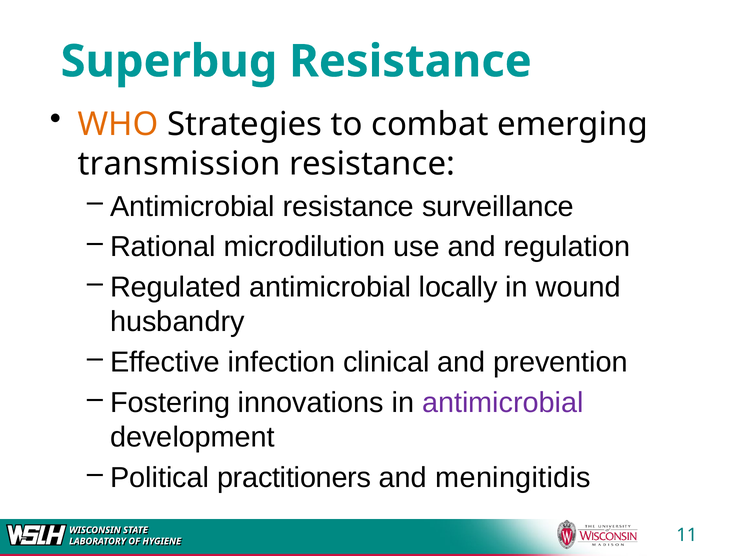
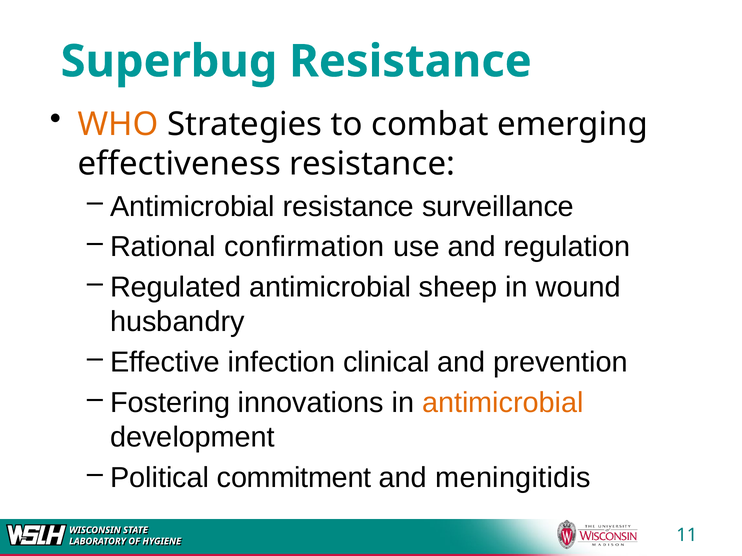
transmission: transmission -> effectiveness (179, 164)
microdilution: microdilution -> confirmation (304, 247)
locally: locally -> sheep (458, 288)
antimicrobial colour: purple -> orange (503, 403)
practitioners: practitioners -> commitment (294, 478)
